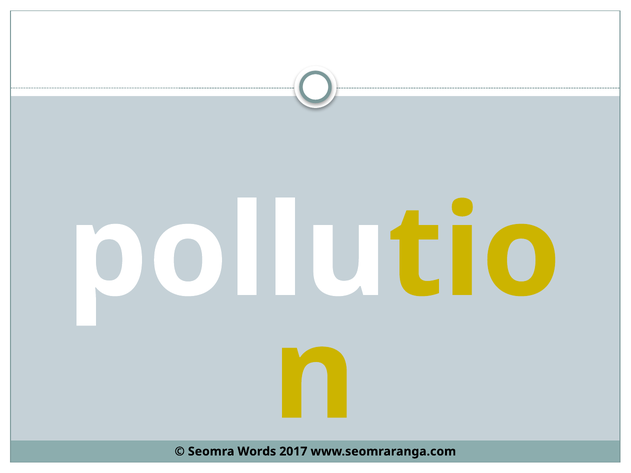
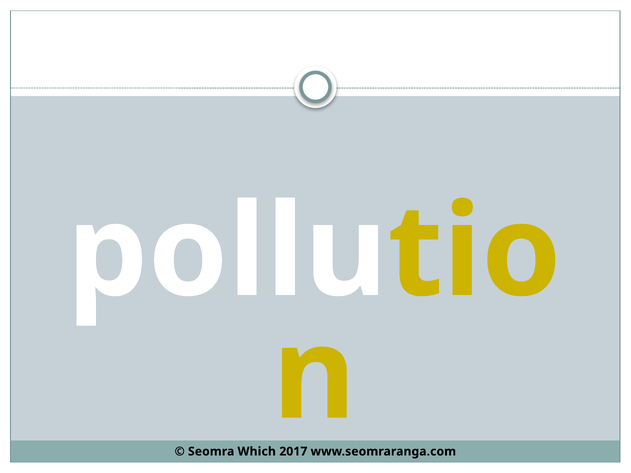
Words: Words -> Which (257, 452)
